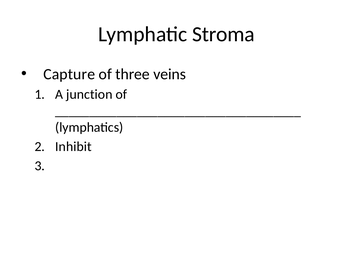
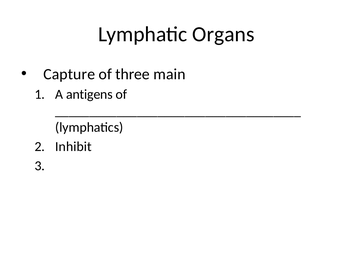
Stroma: Stroma -> Organs (223, 34)
veins: veins -> main (170, 74)
junction: junction -> antigens (89, 94)
